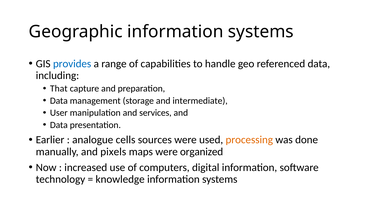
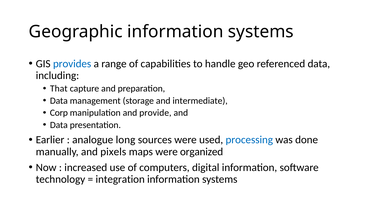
User: User -> Corp (59, 113)
services: services -> provide (155, 113)
cells: cells -> long (126, 140)
processing colour: orange -> blue (249, 140)
knowledge: knowledge -> integration (120, 179)
